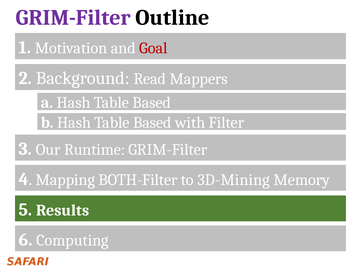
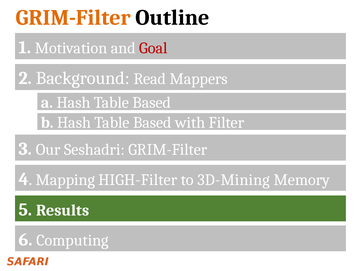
GRIM-Filter colour: purple -> orange (73, 18)
Runtime: Runtime -> Seshadri (94, 149)
BOTH-Filter: BOTH-Filter -> HIGH-Filter (138, 180)
